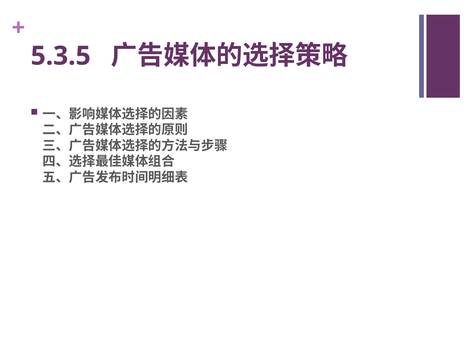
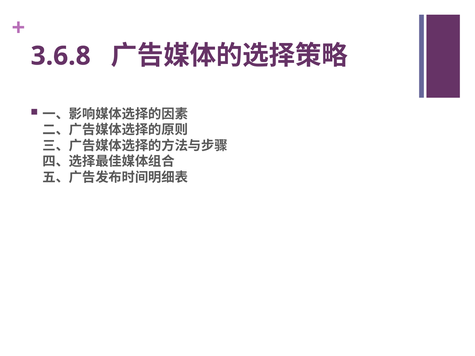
5.3.5: 5.3.5 -> 3.6.8 (61, 56)
